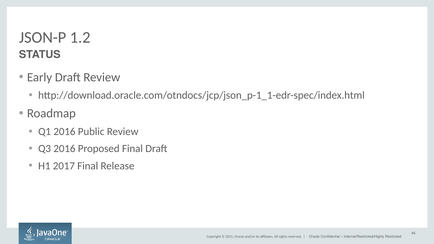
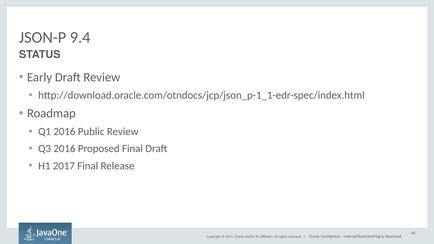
1.2: 1.2 -> 9.4 (80, 38)
